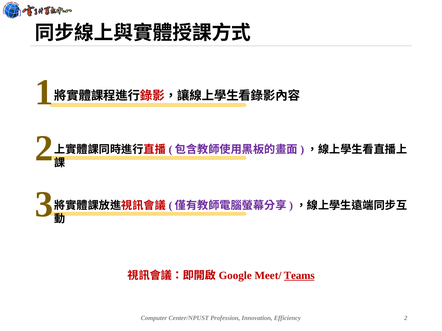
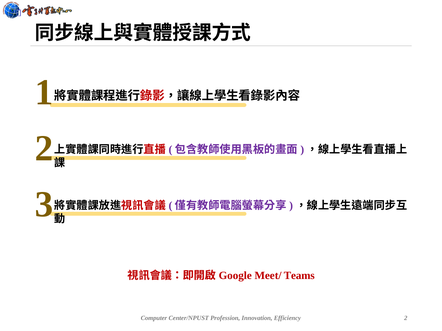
Teams underline: present -> none (299, 276)
